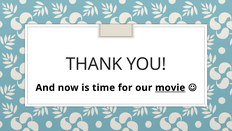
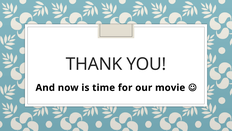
movie underline: present -> none (170, 87)
